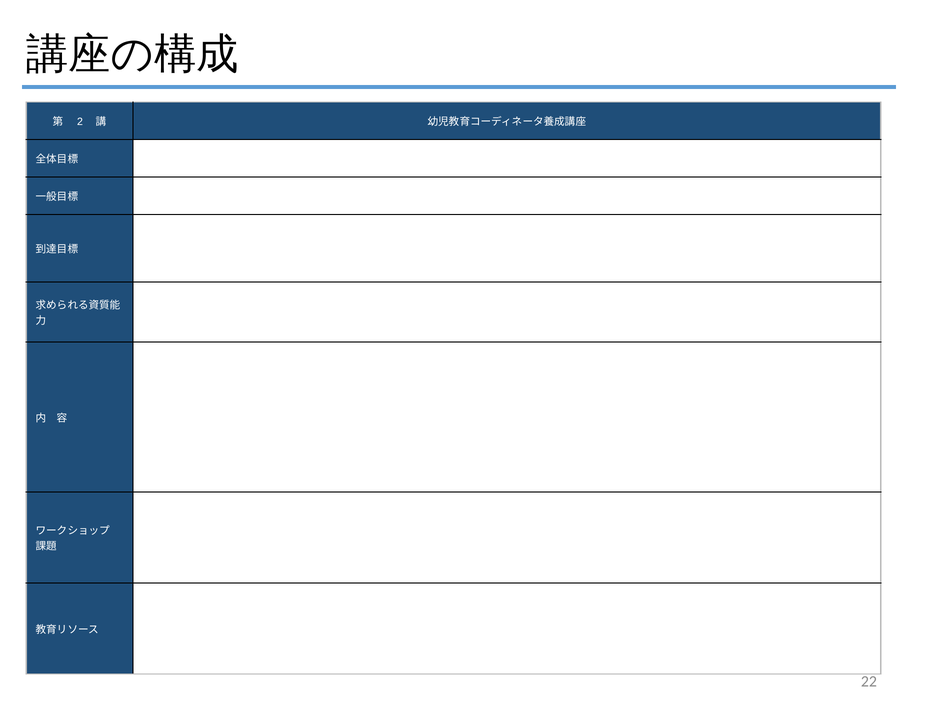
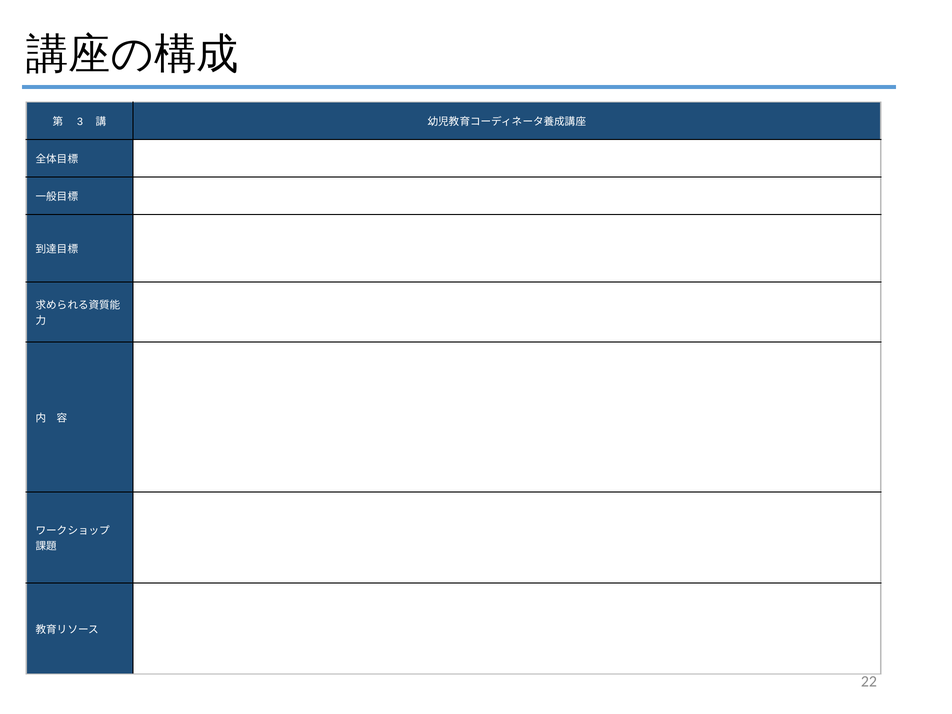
2: 2 -> 3 (80, 122)
